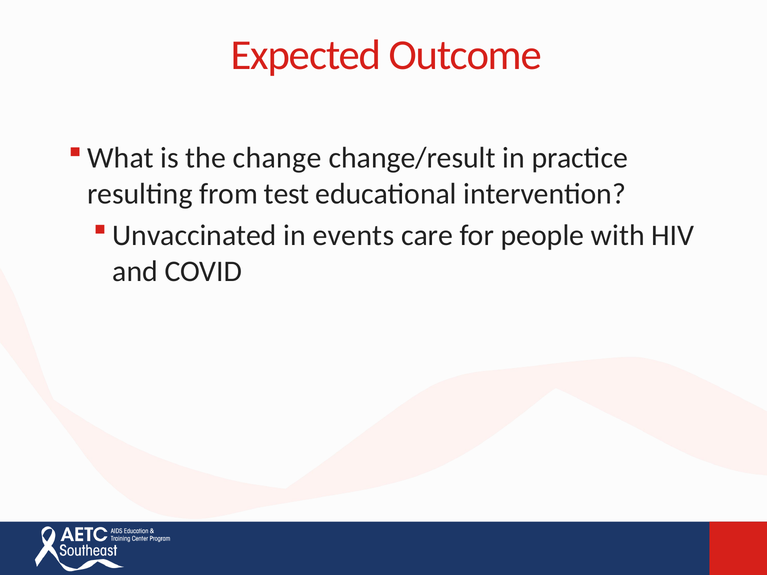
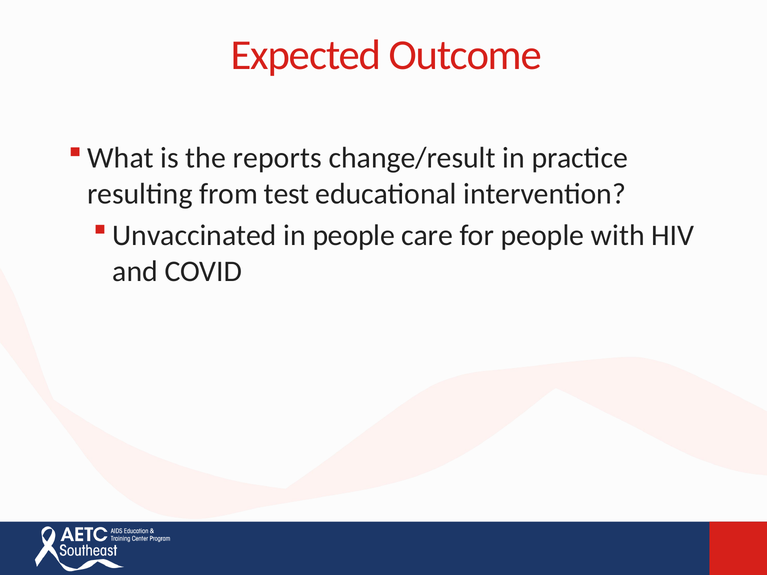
change: change -> reports (277, 158)
in events: events -> people (354, 236)
